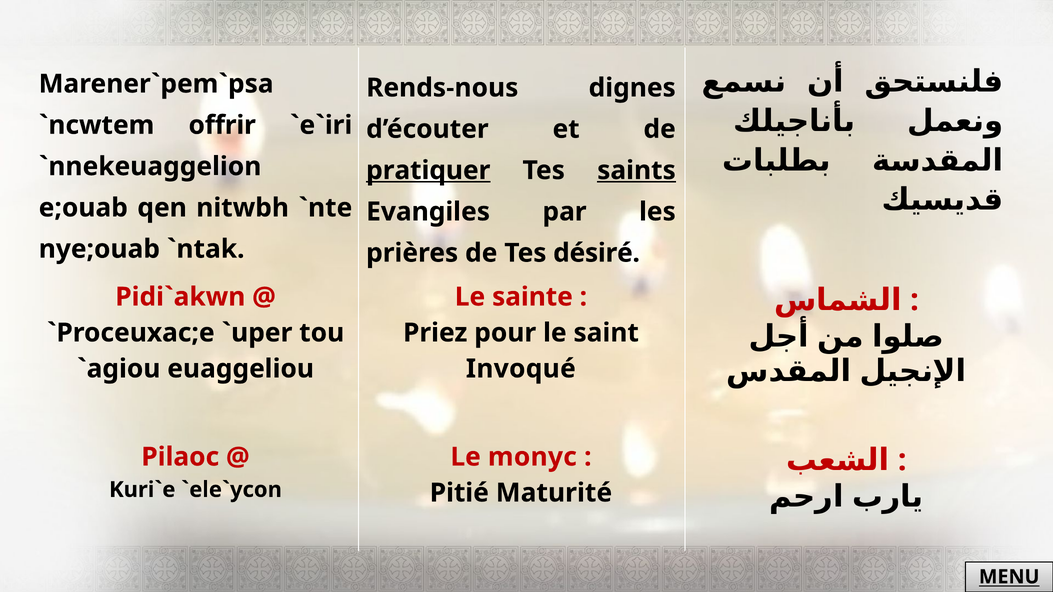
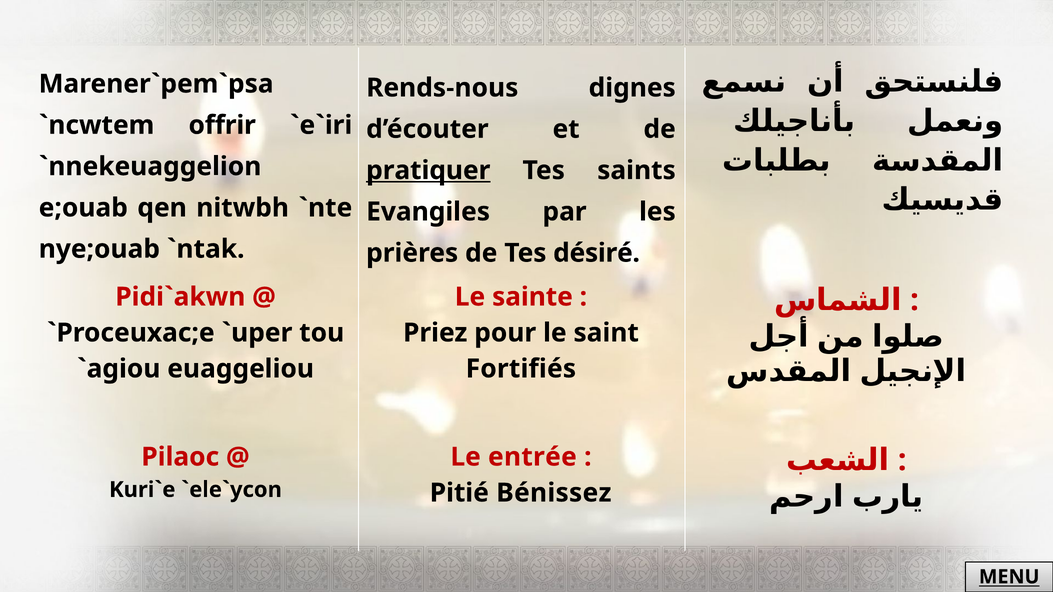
saints underline: present -> none (636, 170)
Invoqué: Invoqué -> Fortifiés (521, 369)
monyc: monyc -> entrée (532, 457)
Maturité: Maturité -> Bénissez (554, 493)
